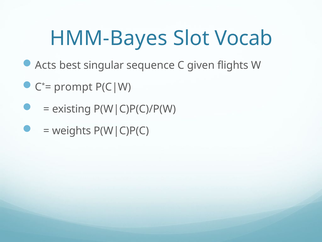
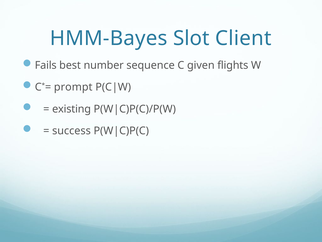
Vocab: Vocab -> Client (243, 38)
Acts: Acts -> Fails (46, 65)
singular: singular -> number (104, 65)
weights: weights -> success (71, 131)
